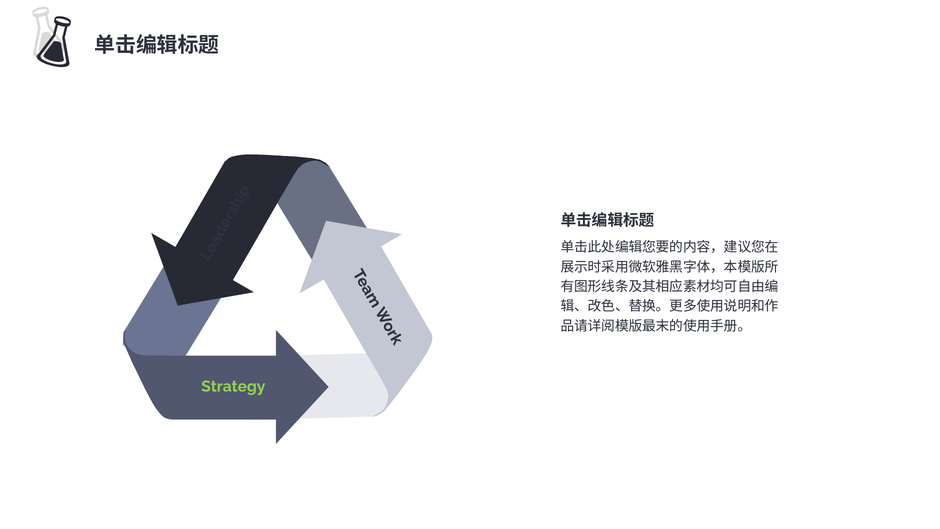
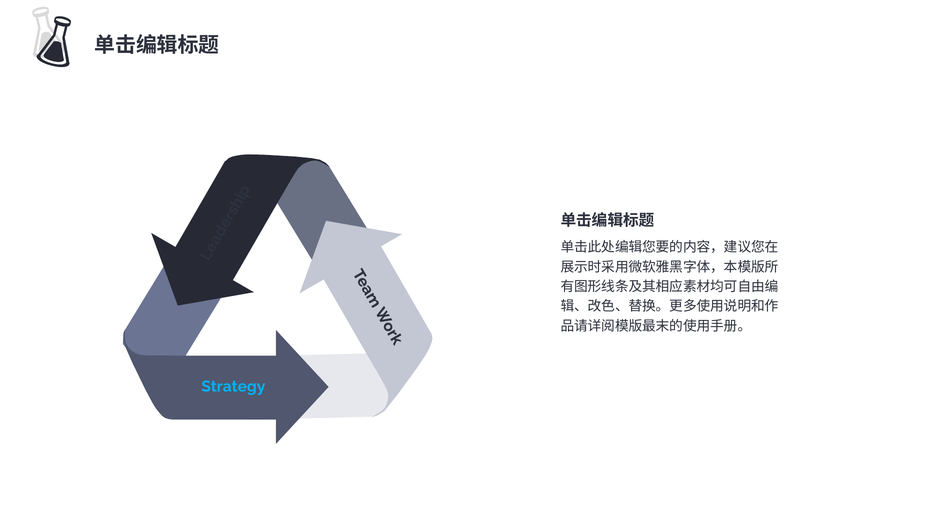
Strategy colour: light green -> light blue (233, 386)
